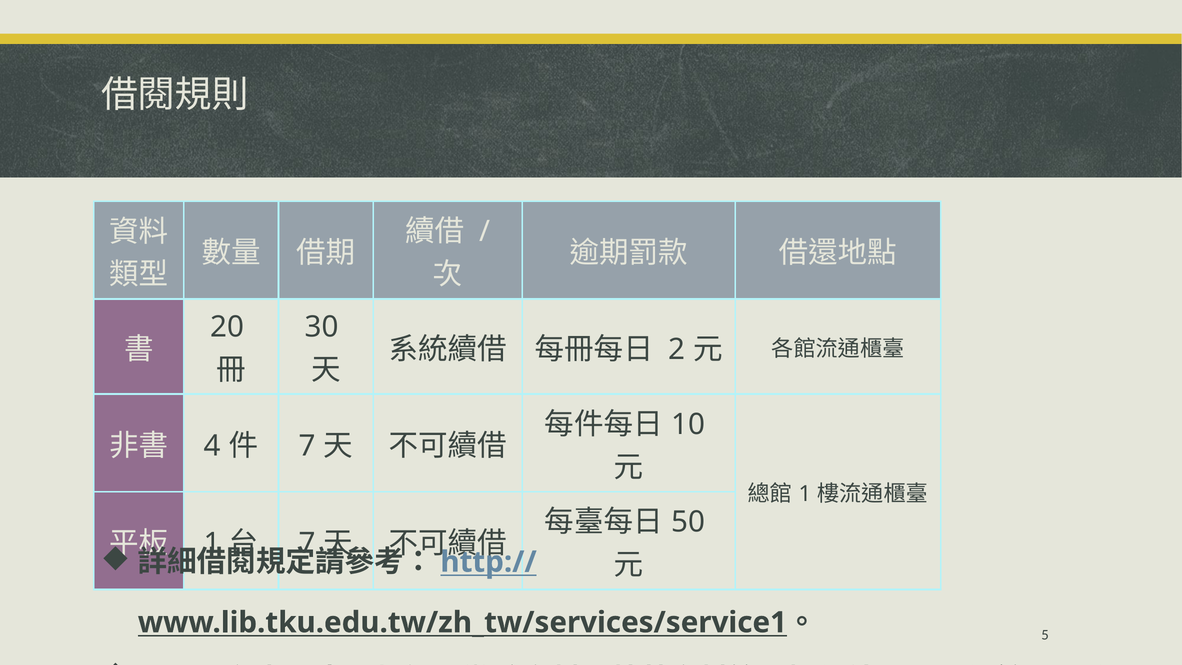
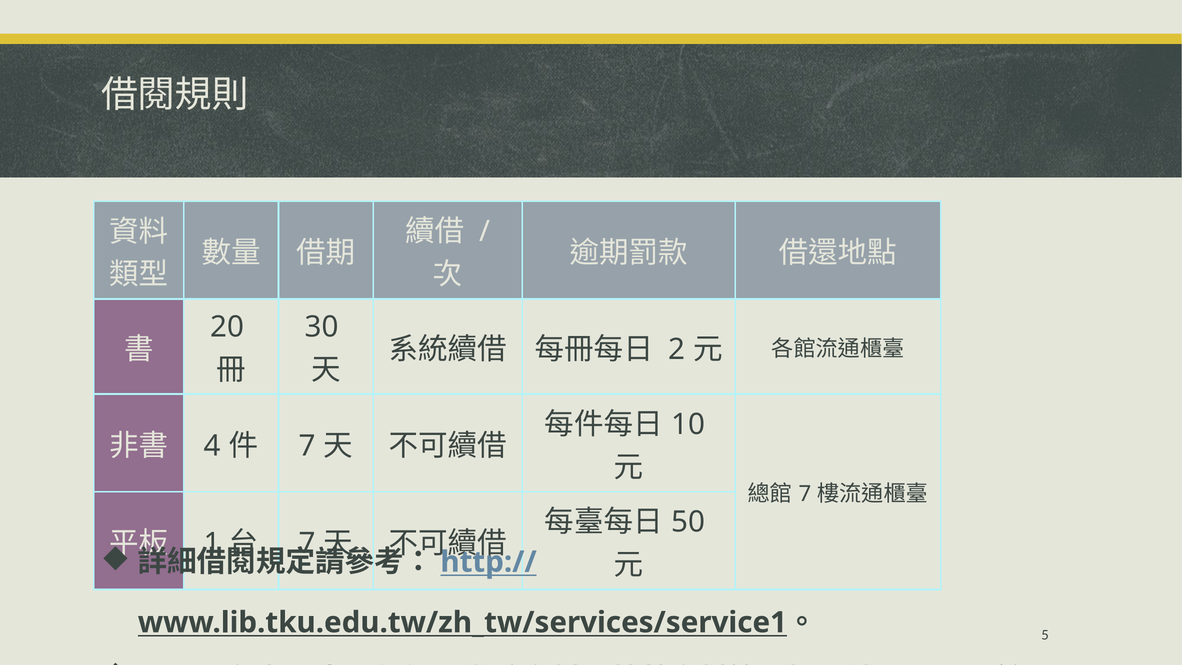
1: 1 -> 7 (805, 494)
